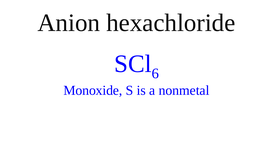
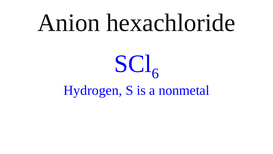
Monoxide: Monoxide -> Hydrogen (93, 90)
